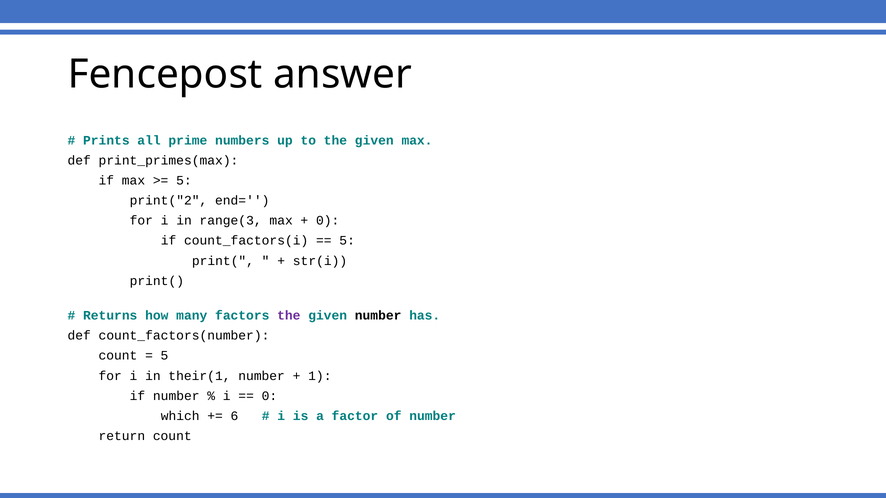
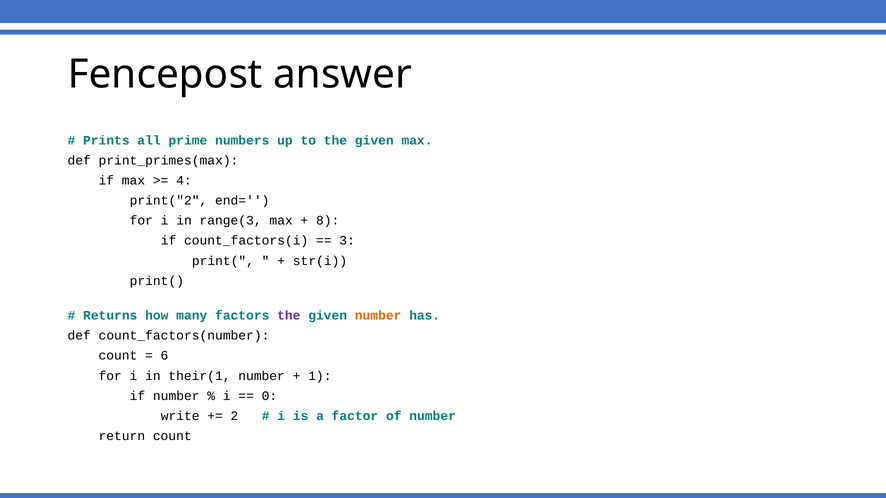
5: 5 -> 4 (184, 181)
0: 0 -> 8 (328, 221)
5: 5 -> 3 (347, 241)
number colour: black -> orange (378, 316)
5: 5 -> 6 (164, 356)
which: which -> write (180, 416)
6: 6 -> 2 (234, 416)
